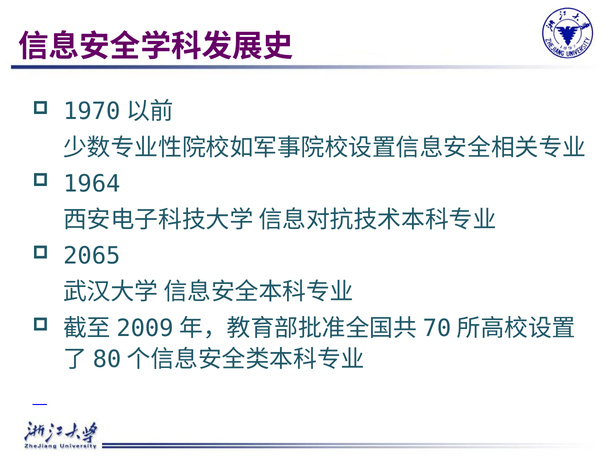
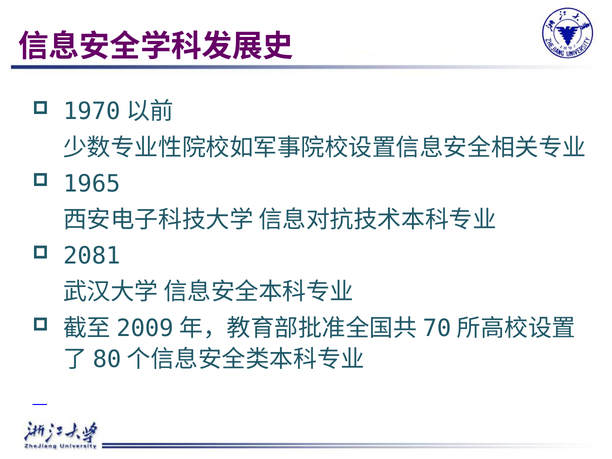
1964: 1964 -> 1965 (92, 184)
2065: 2065 -> 2081 (92, 256)
